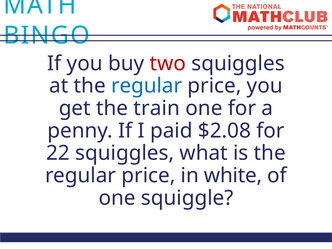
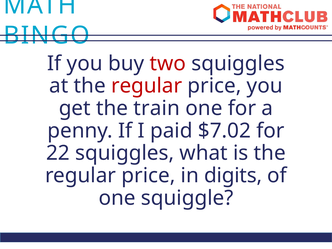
regular colour: blue -> red (147, 86)
$2.08: $2.08 -> $7.02 (224, 131)
white: white -> digits (233, 176)
